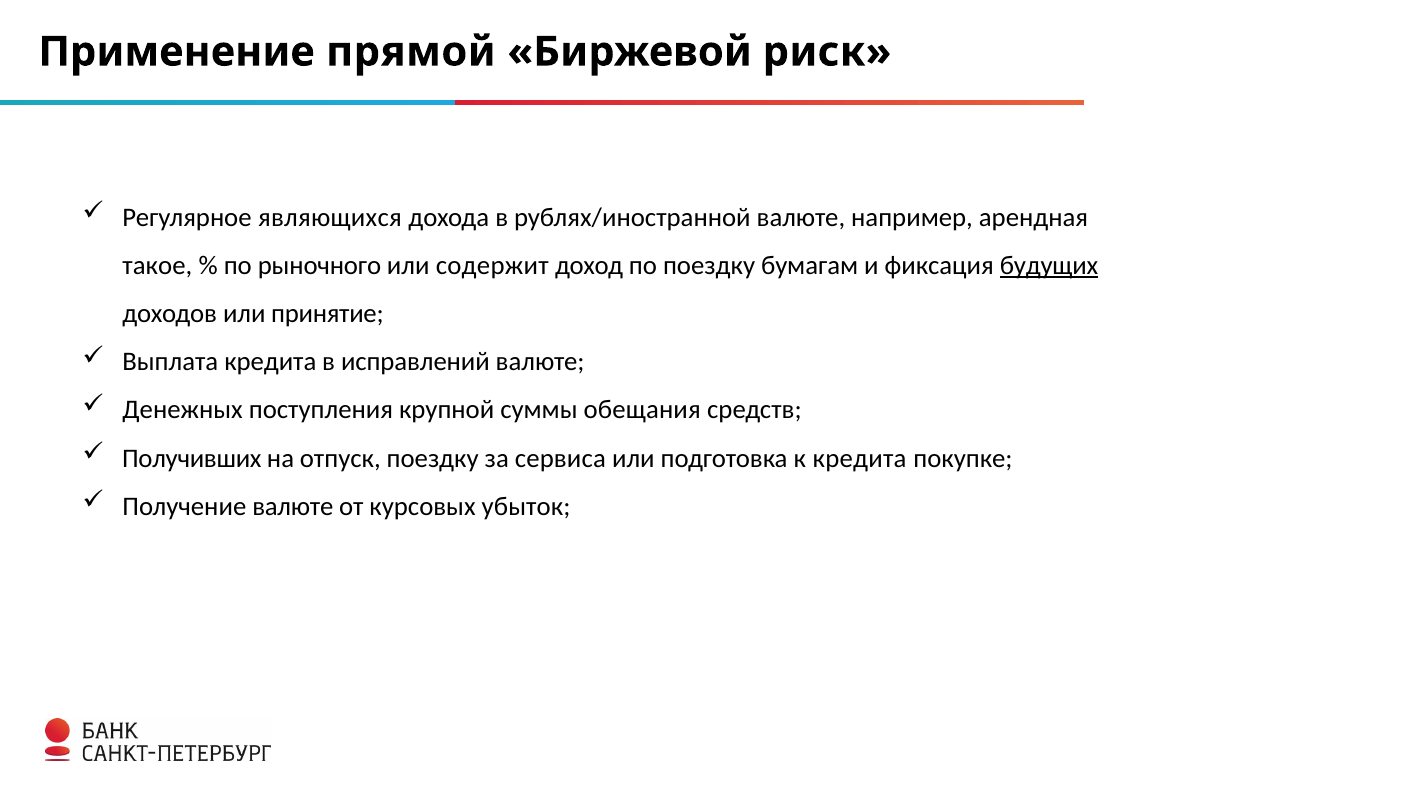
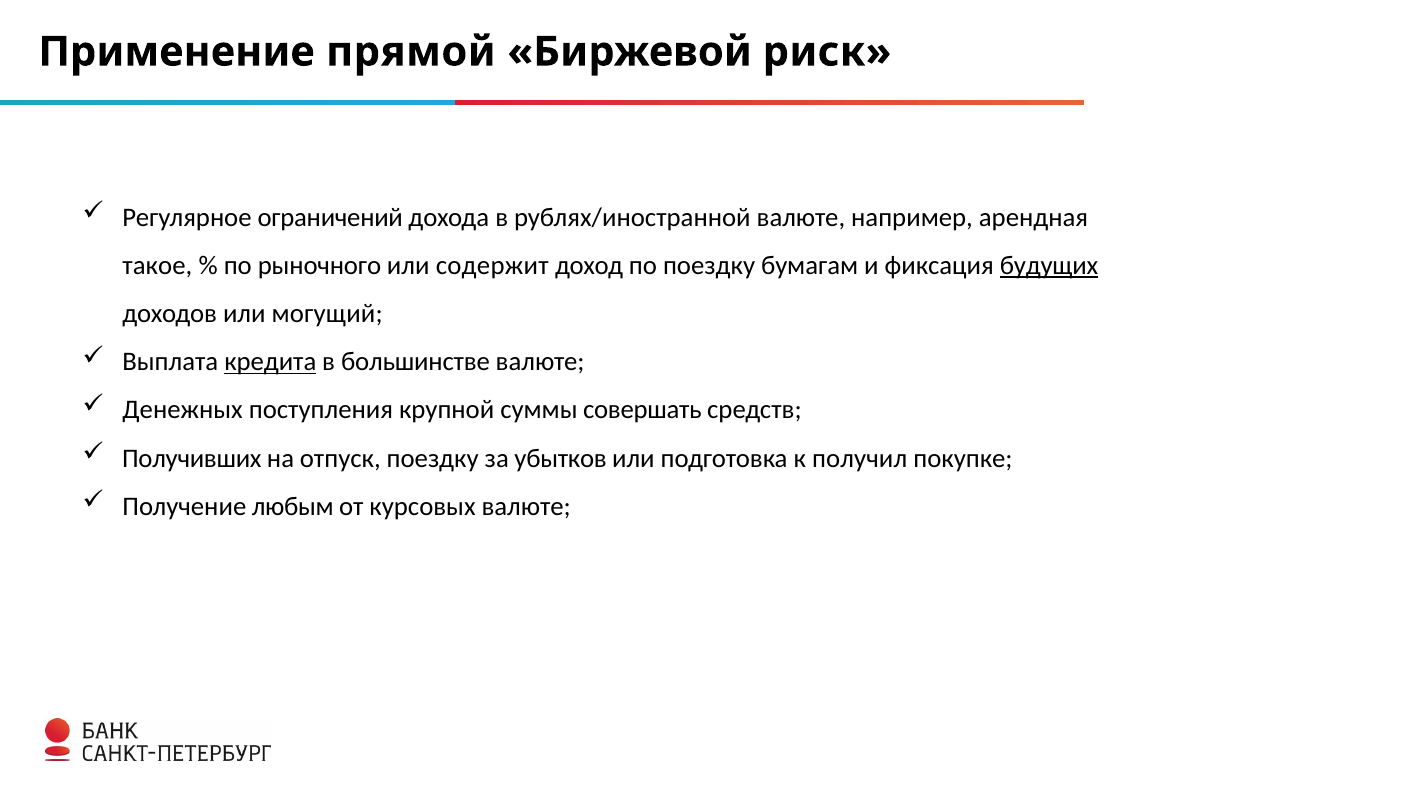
являющихся: являющихся -> ограничений (330, 217)
принятие: принятие -> могущий (327, 314)
кредита underline: none -> present (270, 362)
исправлений: исправлений -> большинстве (415, 362)
обещания: обещания -> совершать (642, 410)
сервиса: сервиса -> убытков (561, 458)
к кредита: кредита -> получил (860, 458)
Получение валюте: валюте -> любым (293, 507)
курсовых убыток: убыток -> валюте (526, 507)
